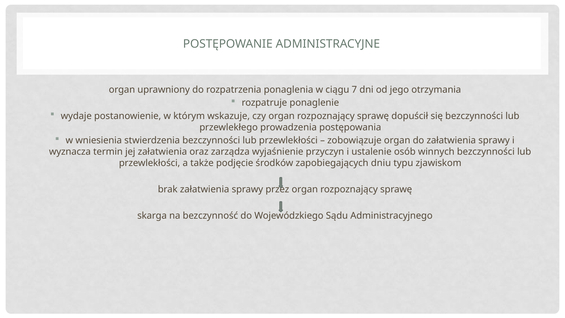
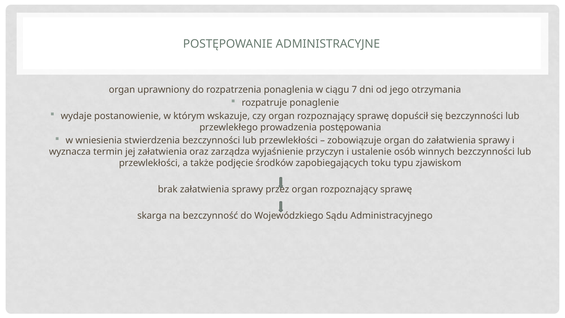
dniu: dniu -> toku (381, 163)
